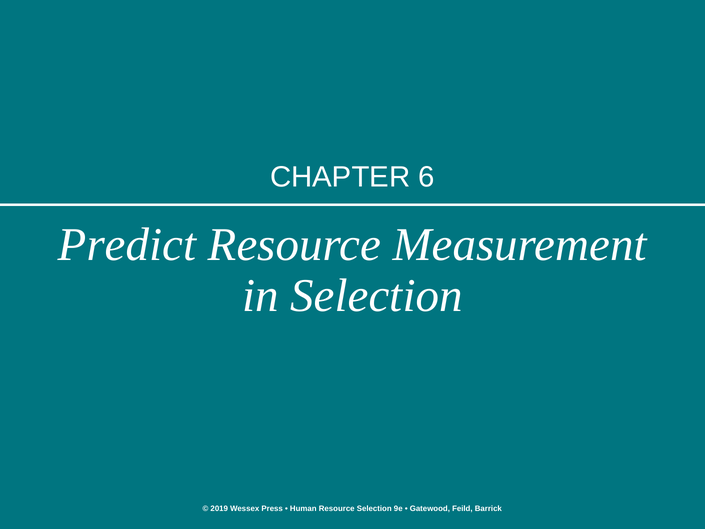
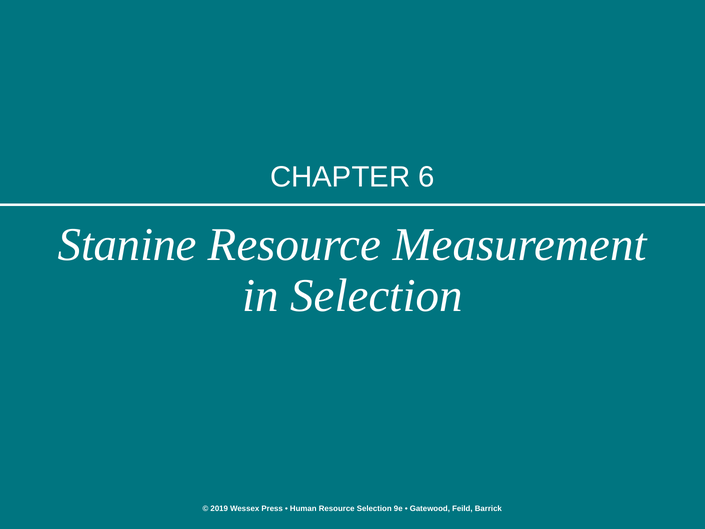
Predict: Predict -> Stanine (127, 245)
